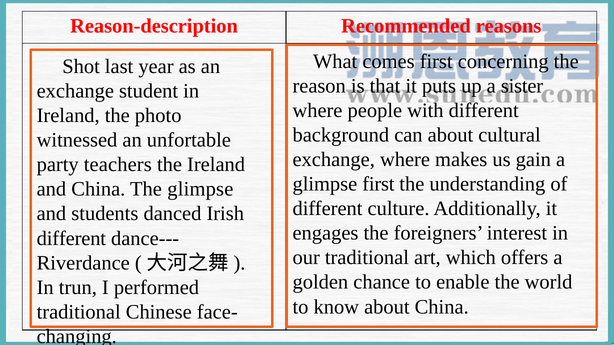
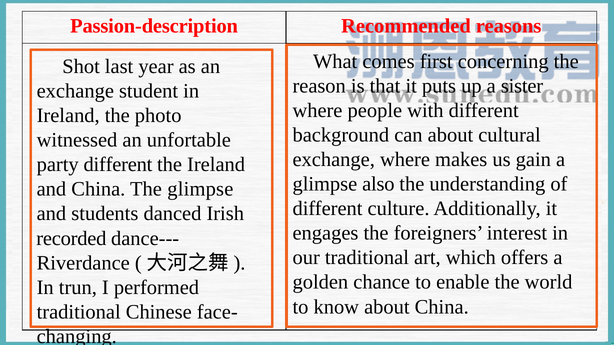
Reason-description: Reason-description -> Passion-description (154, 26)
party teachers: teachers -> different (118, 165)
glimpse first: first -> also (378, 184)
different: different -> recorded (71, 239)
